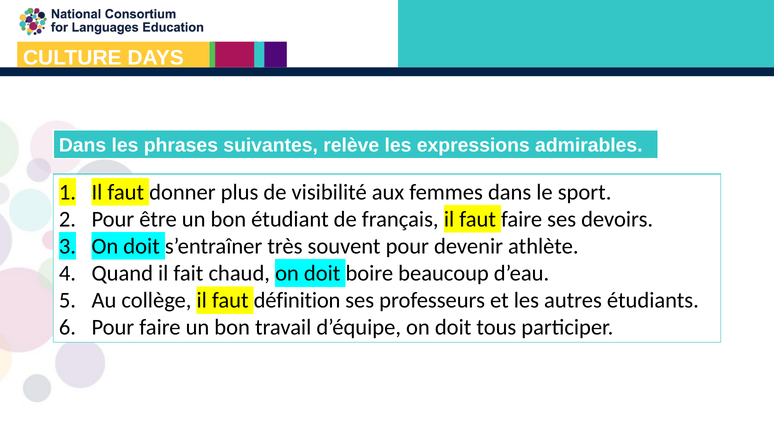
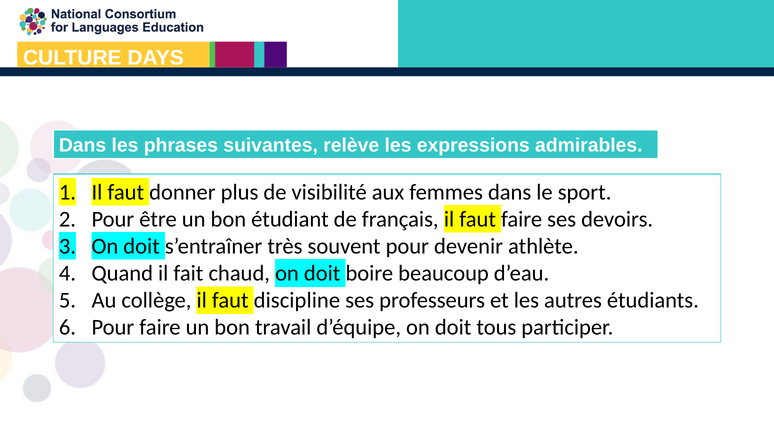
définition: définition -> discipline (297, 301)
